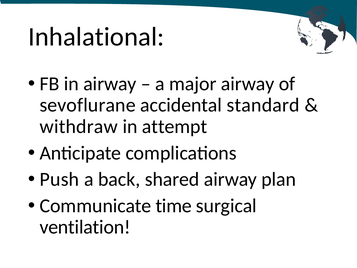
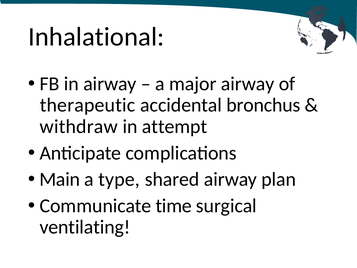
sevoflurane: sevoflurane -> therapeutic (88, 105)
standard: standard -> bronchus (263, 105)
Push: Push -> Main (60, 179)
back: back -> type (119, 179)
ventilation: ventilation -> ventilating (85, 227)
